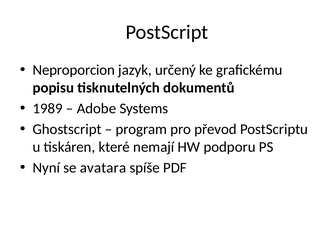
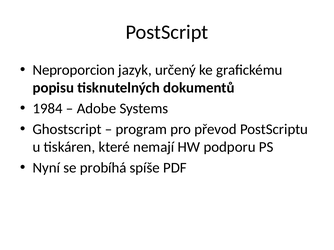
1989: 1989 -> 1984 (48, 109)
avatara: avatara -> probíhá (103, 168)
